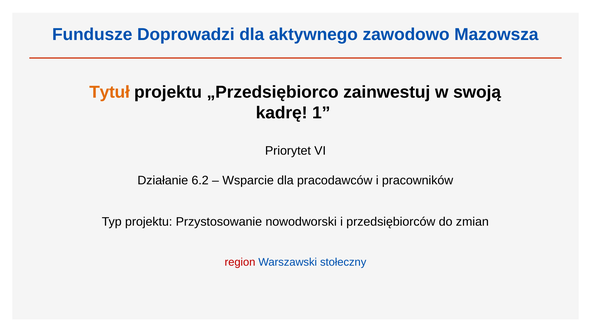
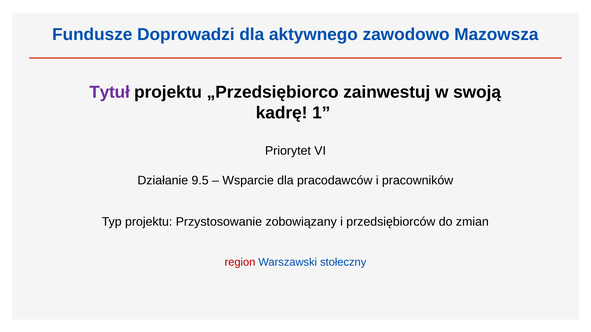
Tytuł colour: orange -> purple (110, 92)
6.2: 6.2 -> 9.5 (200, 181)
nowodworski: nowodworski -> zobowiązany (301, 222)
